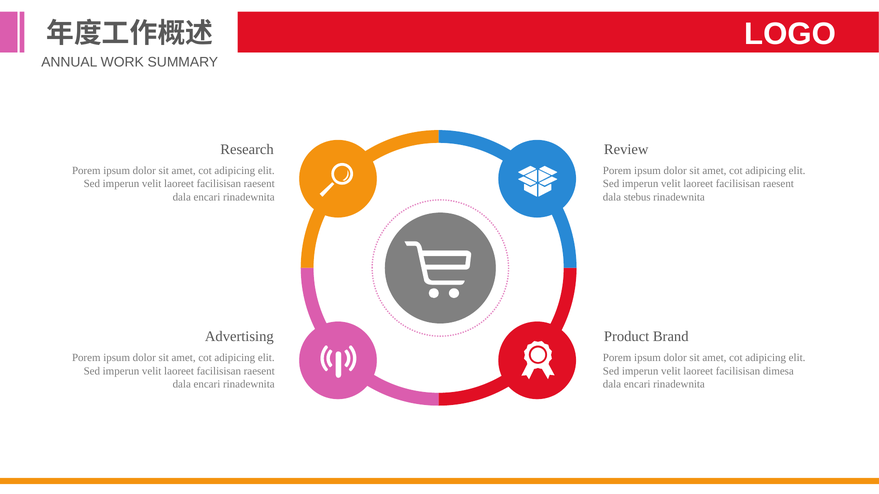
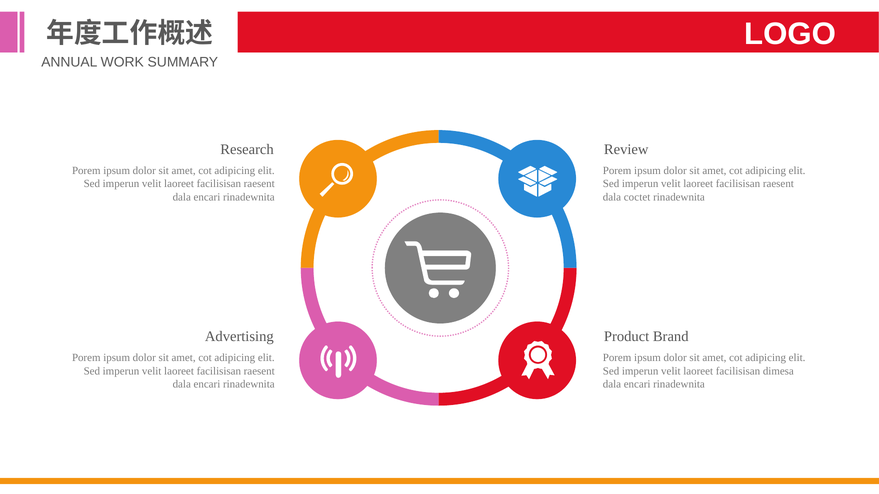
stebus: stebus -> coctet (637, 197)
